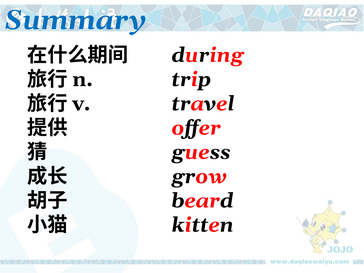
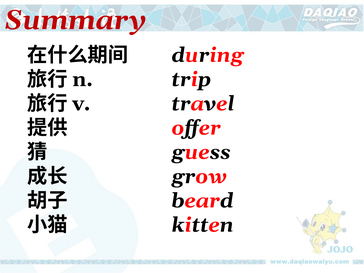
Summary colour: blue -> red (75, 20)
